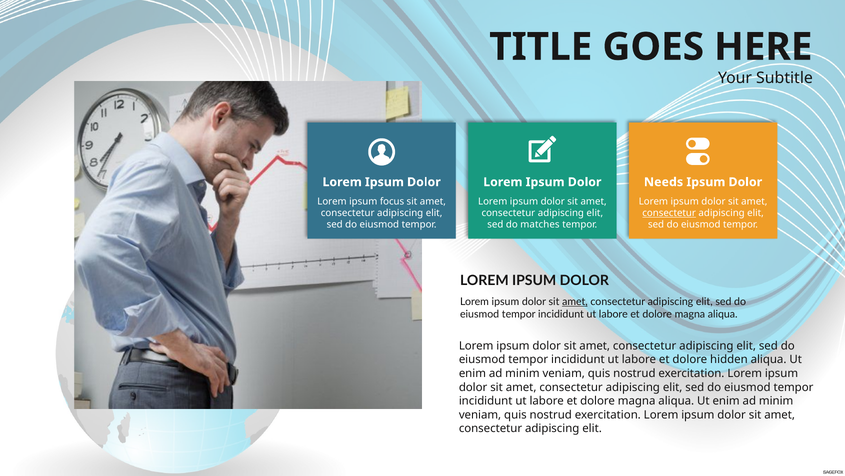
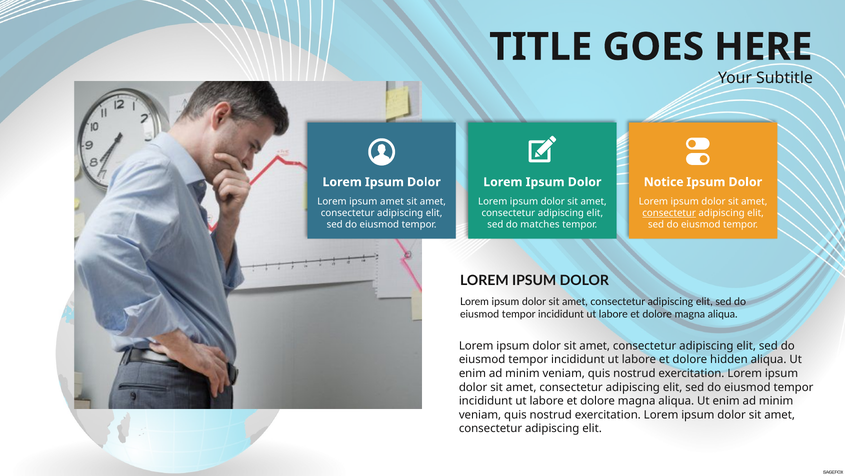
Needs: Needs -> Notice (664, 182)
ipsum focus: focus -> amet (392, 201)
amet underline: present -> none (575, 301)
